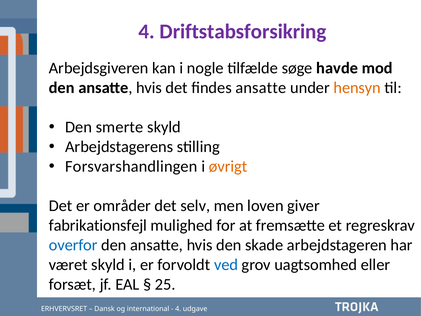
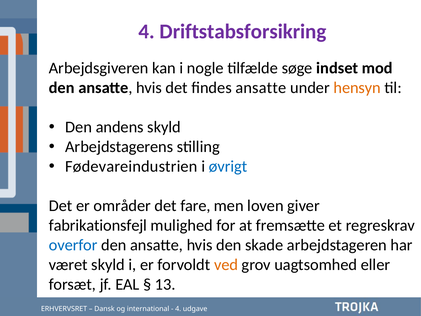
havde: havde -> indset (337, 68)
smerte: smerte -> andens (120, 127)
Forsvarshandlingen: Forsvarshandlingen -> Fødevareindustrien (131, 166)
øvrigt colour: orange -> blue (228, 166)
selv: selv -> fare (195, 206)
ved colour: blue -> orange (226, 265)
25: 25 -> 13 (165, 284)
